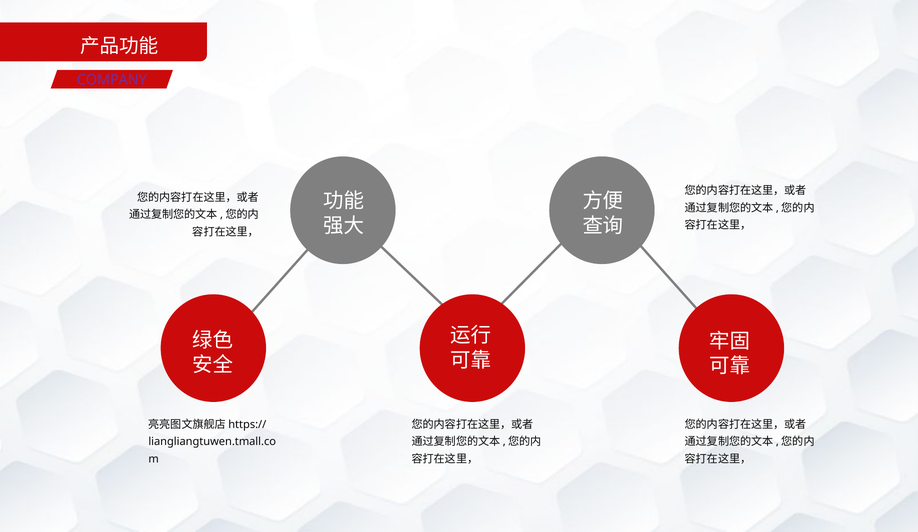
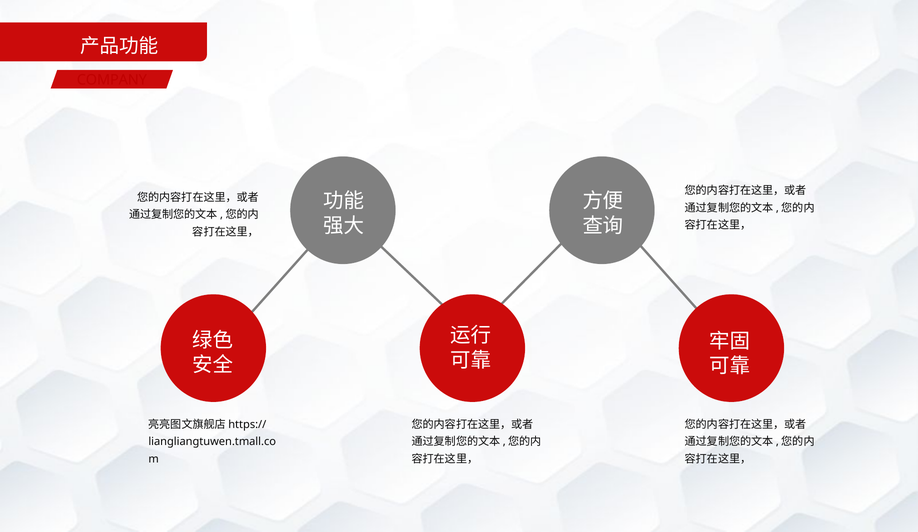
COMPANY colour: purple -> red (112, 80)
